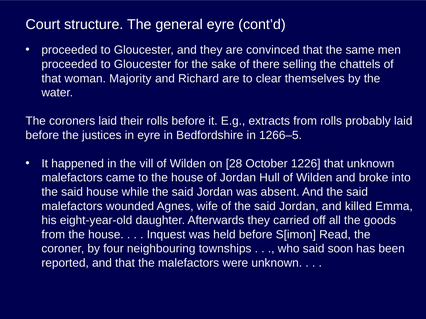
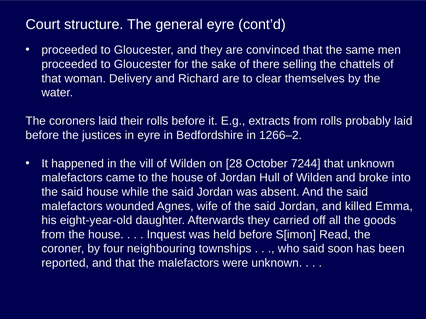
Majority: Majority -> Delivery (130, 79)
1266–5: 1266–5 -> 1266–2 (281, 135)
1226: 1226 -> 7244 (306, 164)
